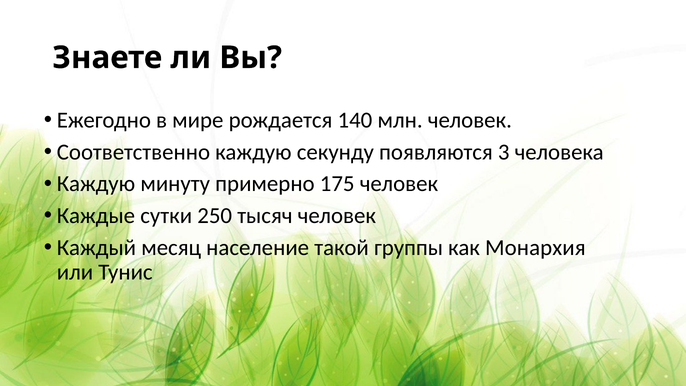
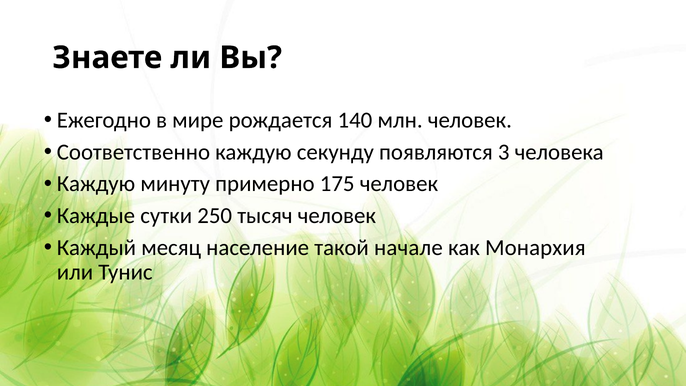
группы: группы -> начале (408, 248)
